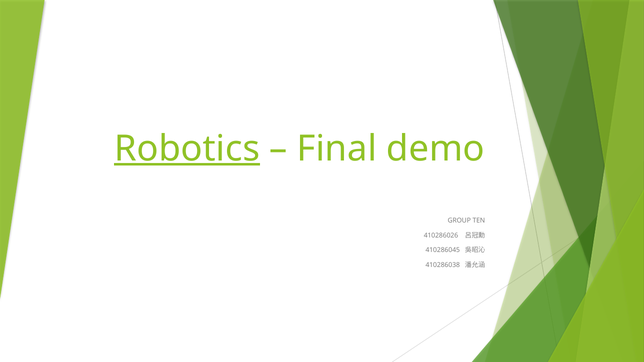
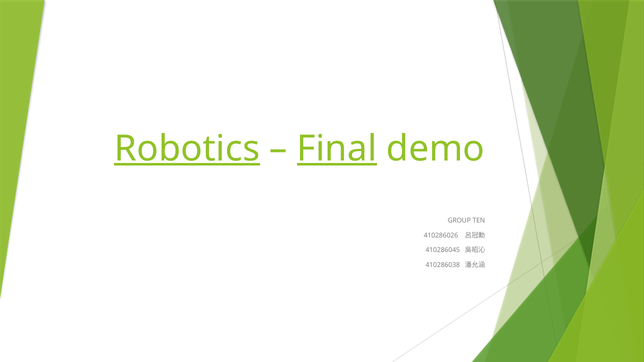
Final underline: none -> present (337, 149)
